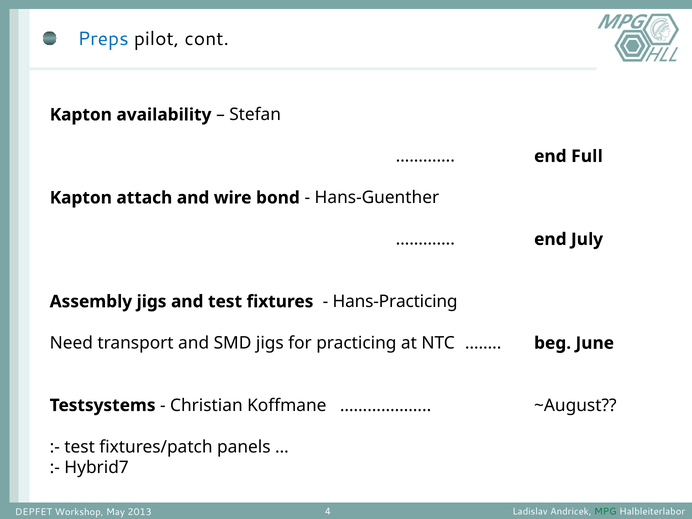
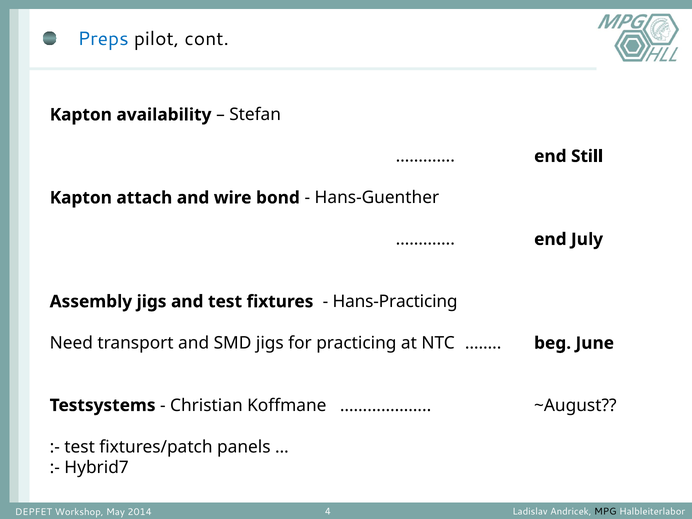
Full: Full -> Still (587, 156)
2013: 2013 -> 2014 (140, 512)
MPG colour: green -> black (605, 512)
